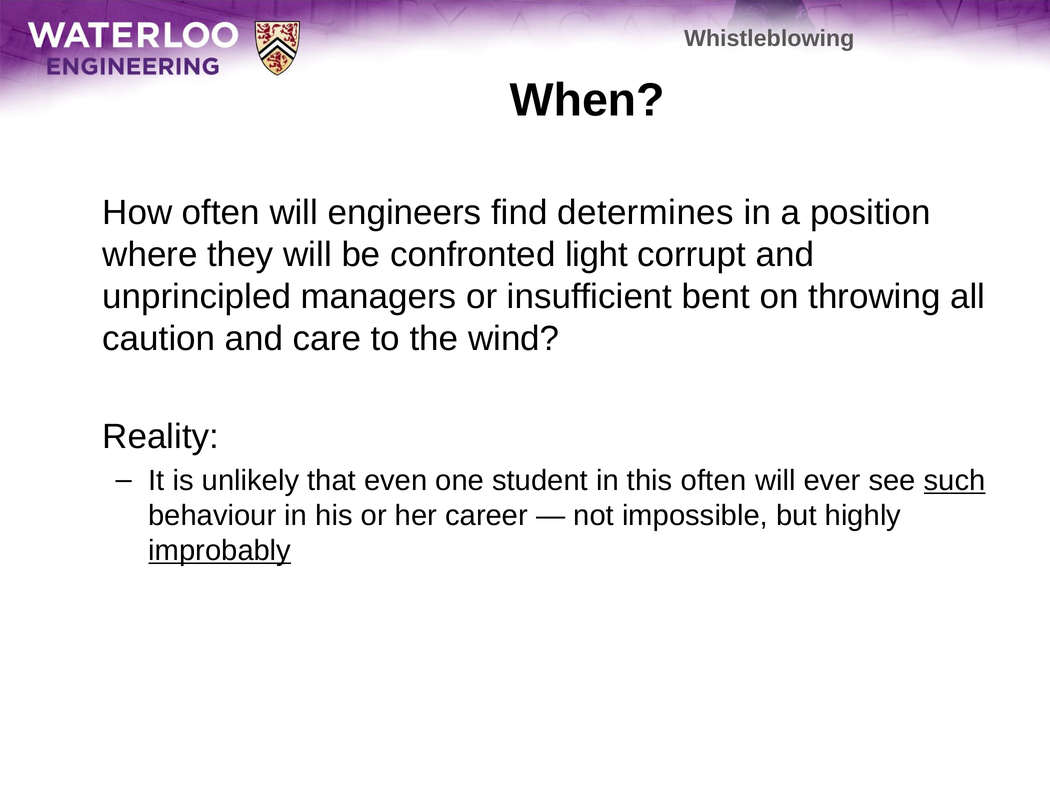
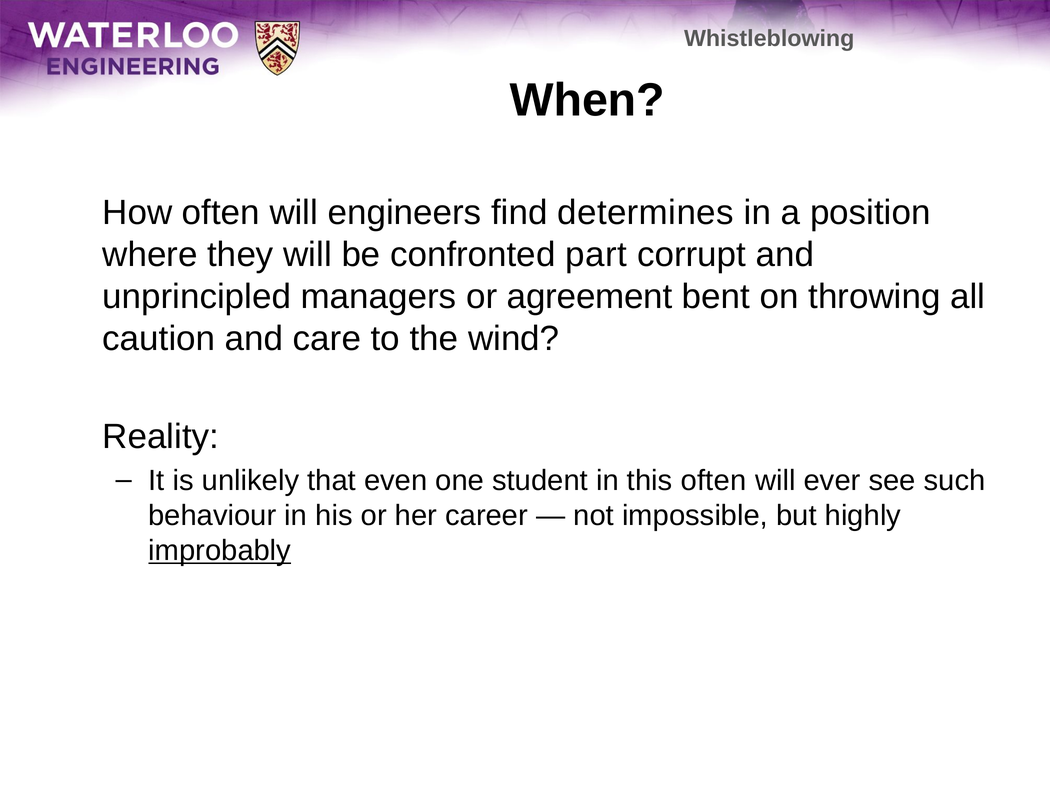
light: light -> part (596, 254)
insufficient: insufficient -> agreement (590, 296)
such underline: present -> none (955, 480)
